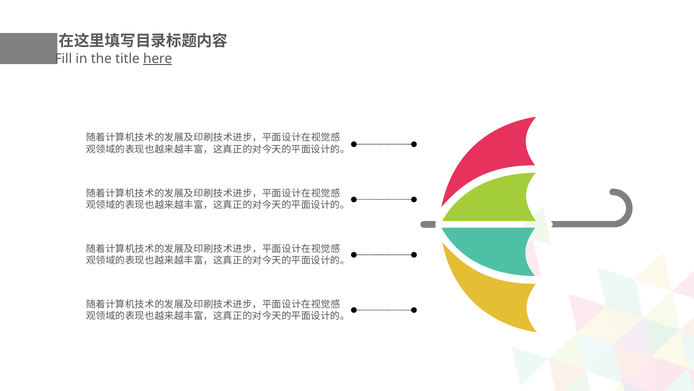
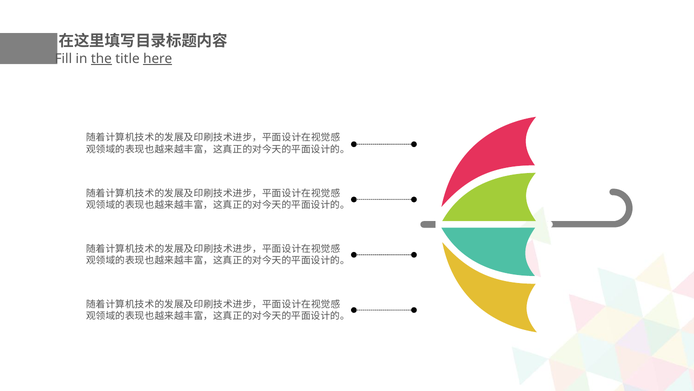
the underline: none -> present (101, 59)
